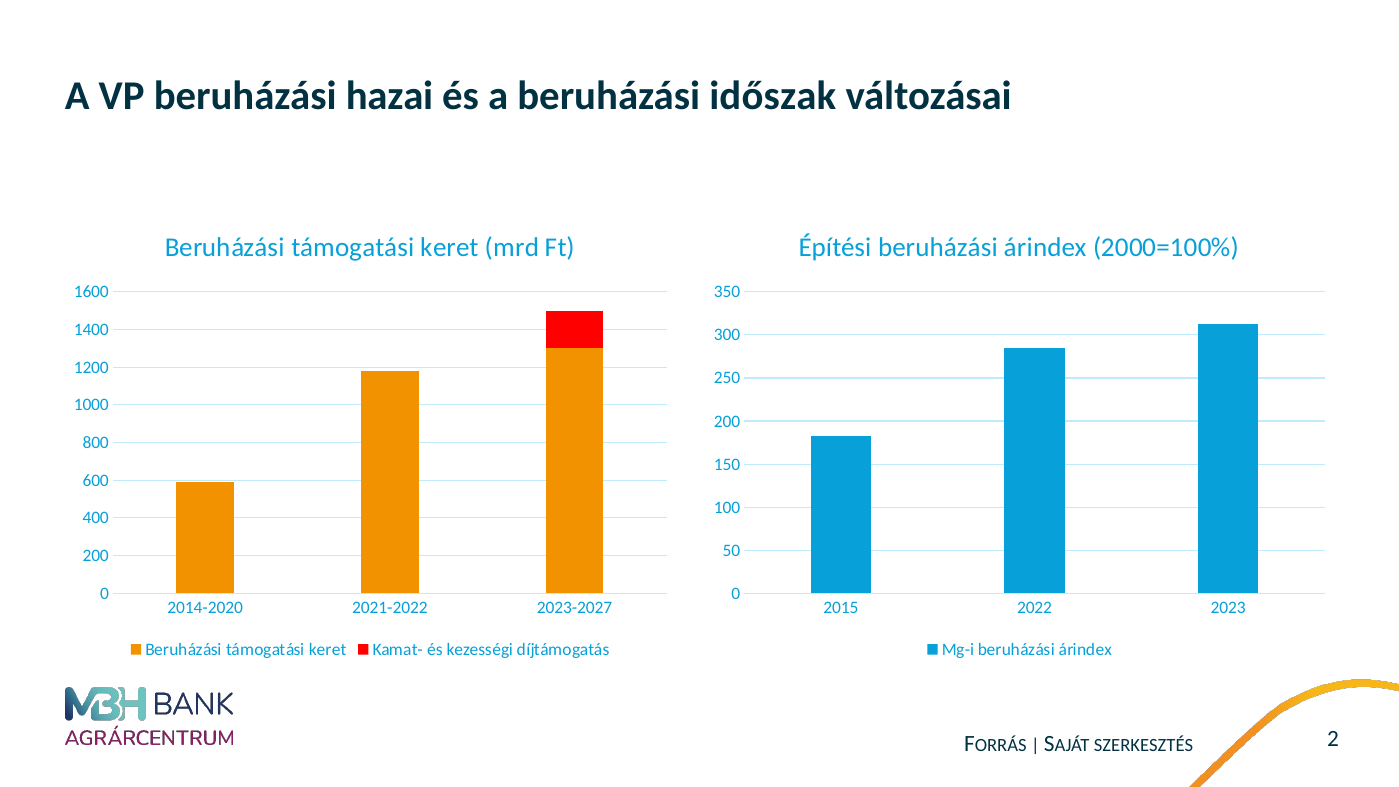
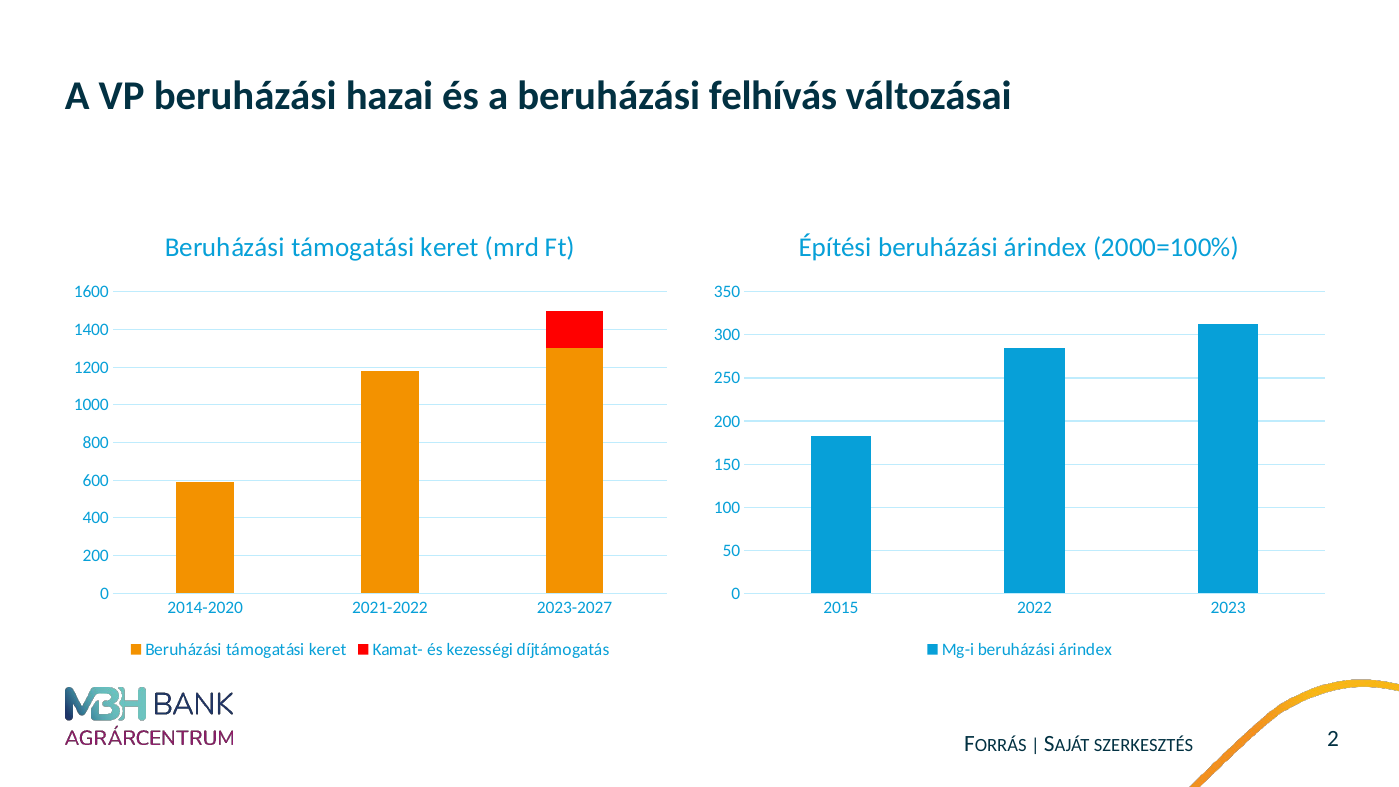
időszak: időszak -> felhívás (773, 96)
